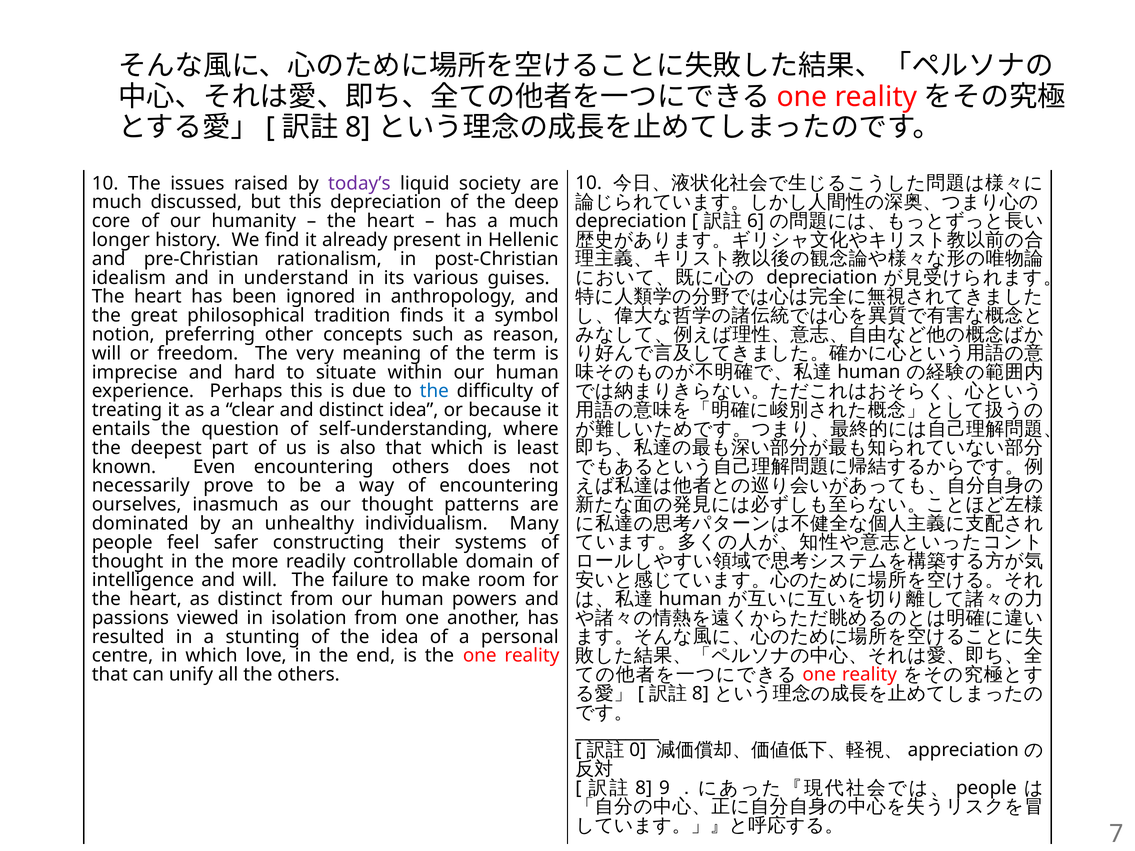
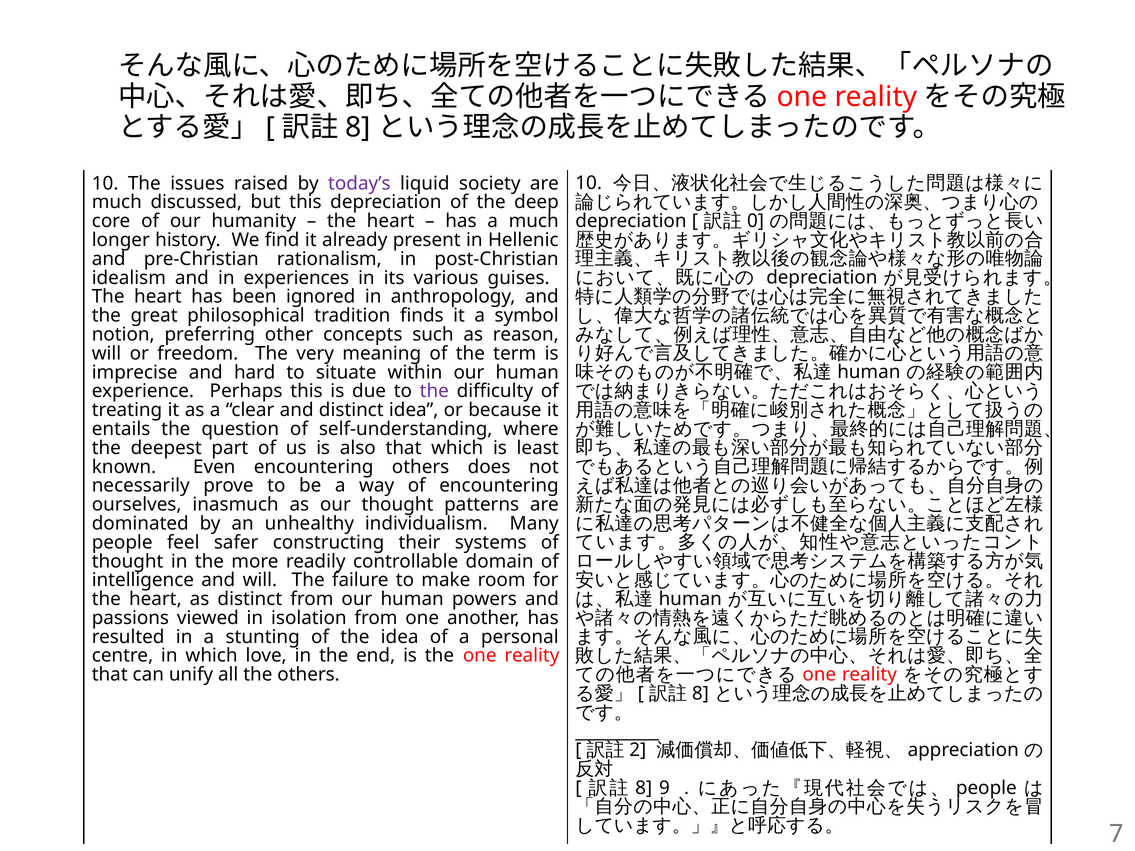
6: 6 -> 0 (756, 221)
understand: understand -> experiences (296, 278)
the colour: blue -> purple (434, 391)
0: 0 -> 2 (638, 750)
